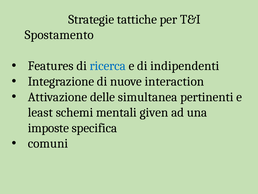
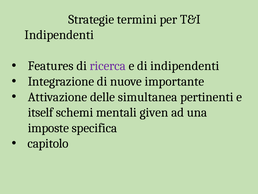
tattiche: tattiche -> termini (137, 19)
Spostamento: Spostamento -> Indipendenti (59, 35)
ricerca colour: blue -> purple (108, 66)
interaction: interaction -> importante (174, 81)
least: least -> itself (41, 112)
comuni: comuni -> capitolo (48, 143)
